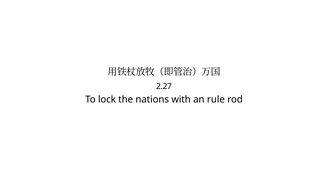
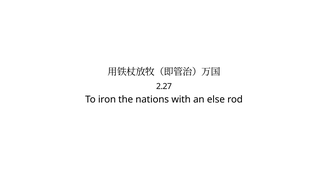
lock: lock -> iron (107, 99)
rule: rule -> else (216, 99)
